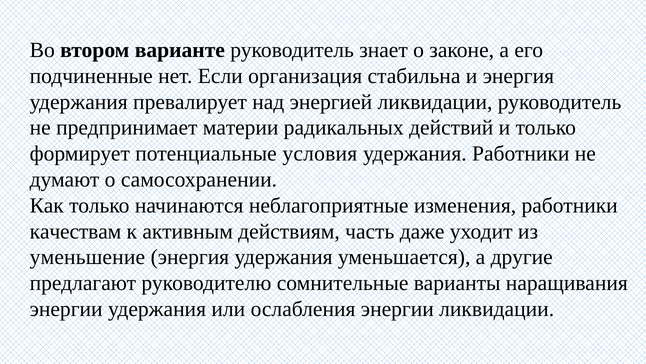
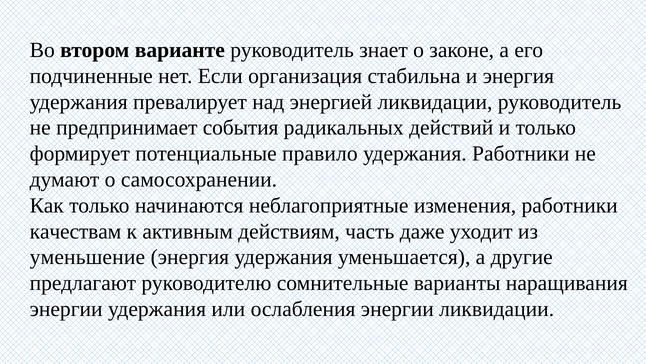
материи: материи -> события (241, 128)
условия: условия -> правило (320, 153)
